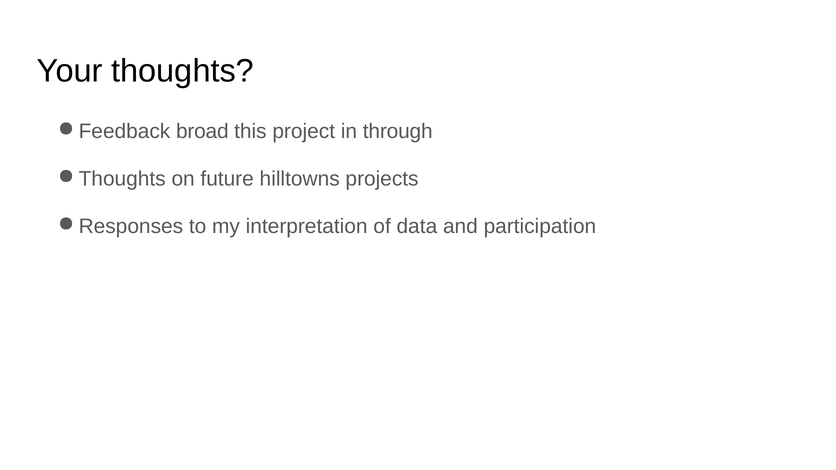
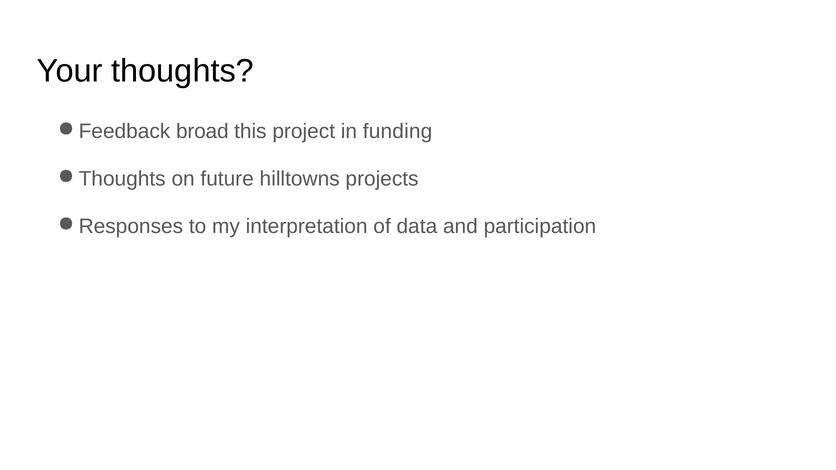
through: through -> funding (398, 131)
